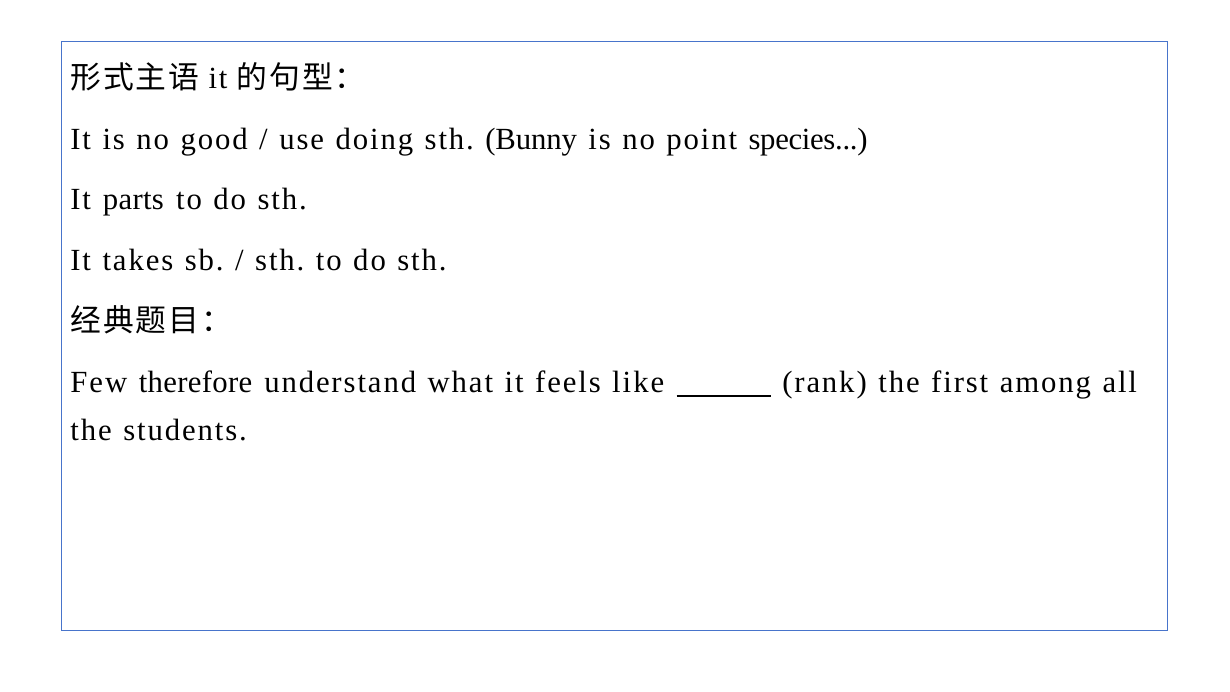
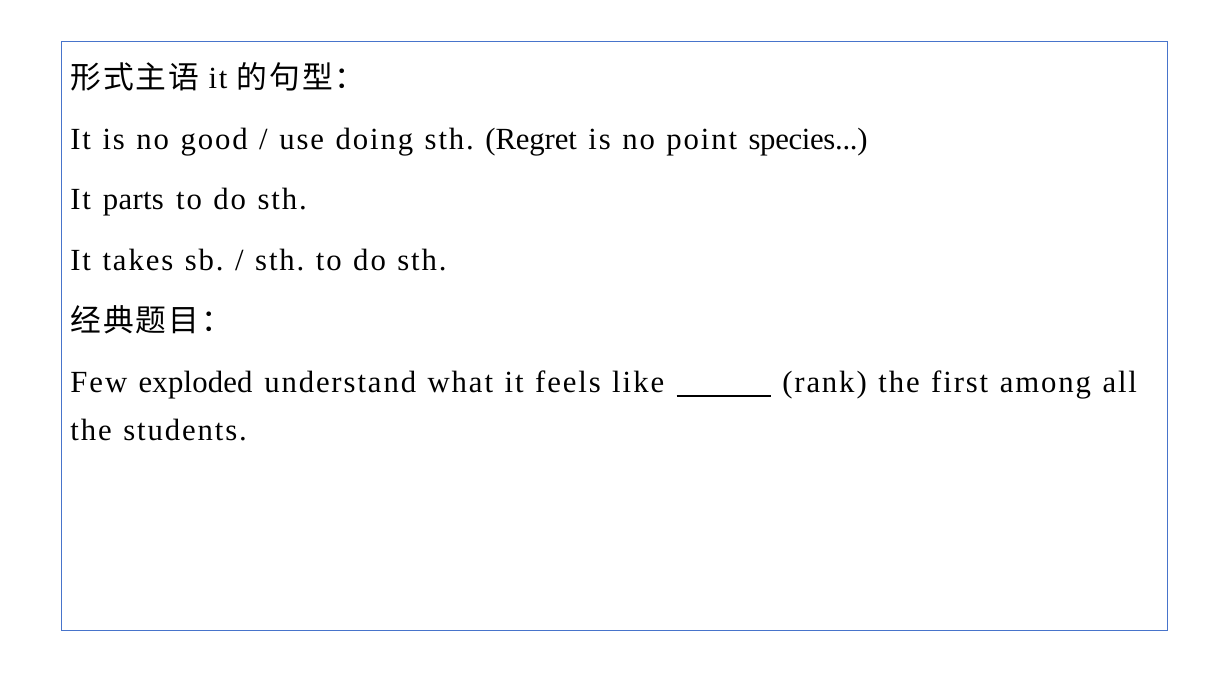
Bunny: Bunny -> Regret (531, 139)
therefore: therefore -> exploded (196, 382)
